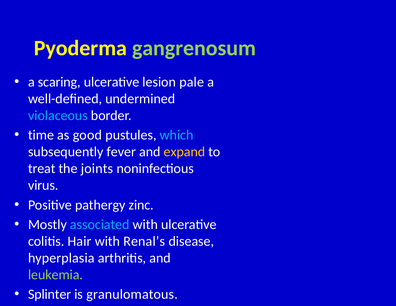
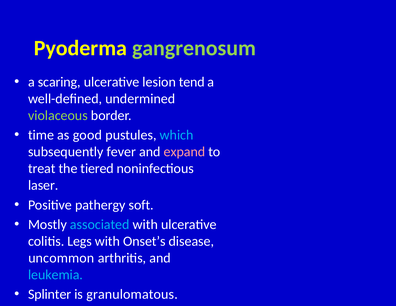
pale: pale -> tend (192, 82)
violaceous colour: light blue -> light green (58, 115)
expand colour: yellow -> pink (184, 152)
joints: joints -> tiered (97, 169)
virus: virus -> laser (43, 185)
zinc: zinc -> soft (141, 205)
Hair: Hair -> Legs (80, 241)
Renal’s: Renal’s -> Onset’s (144, 241)
hyperplasia: hyperplasia -> uncommon (61, 258)
leukemia colour: light green -> light blue (56, 275)
